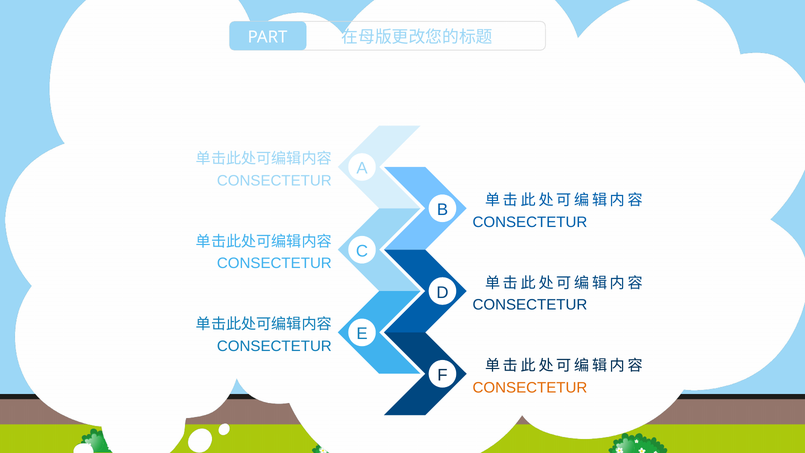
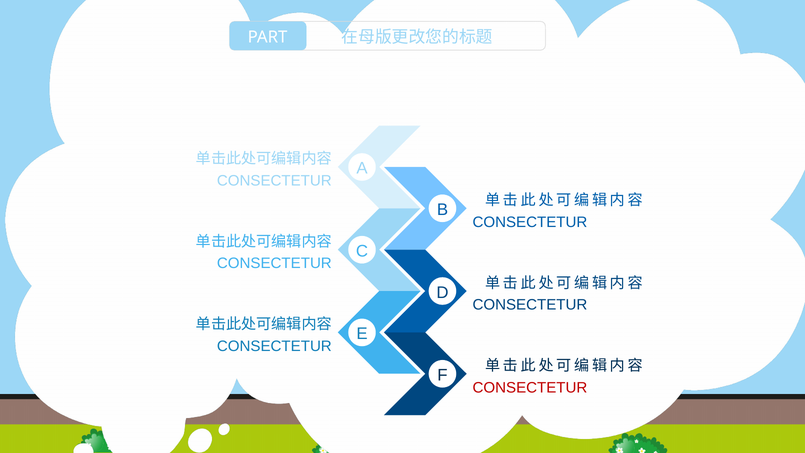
CONSECTETUR colour: orange -> red (530, 387)
